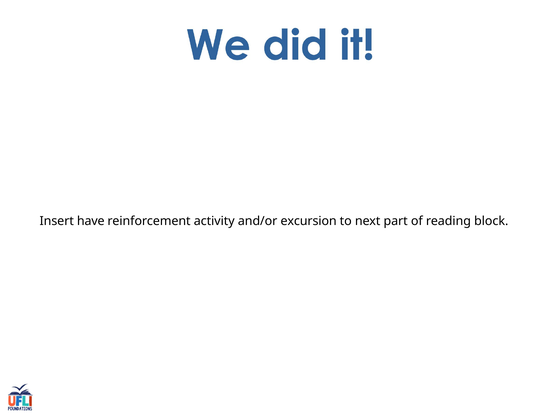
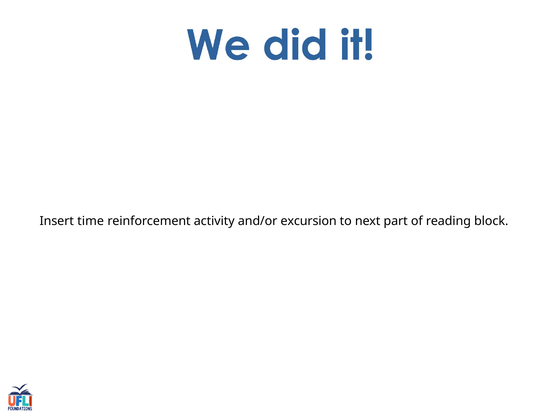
have: have -> time (91, 221)
